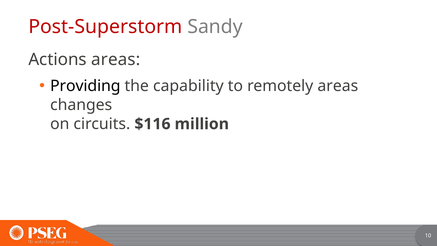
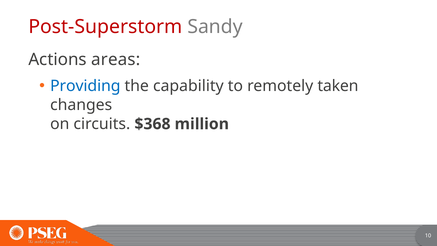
Providing colour: black -> blue (85, 86)
remotely areas: areas -> taken (338, 86)
$116: $116 -> $368 (152, 124)
